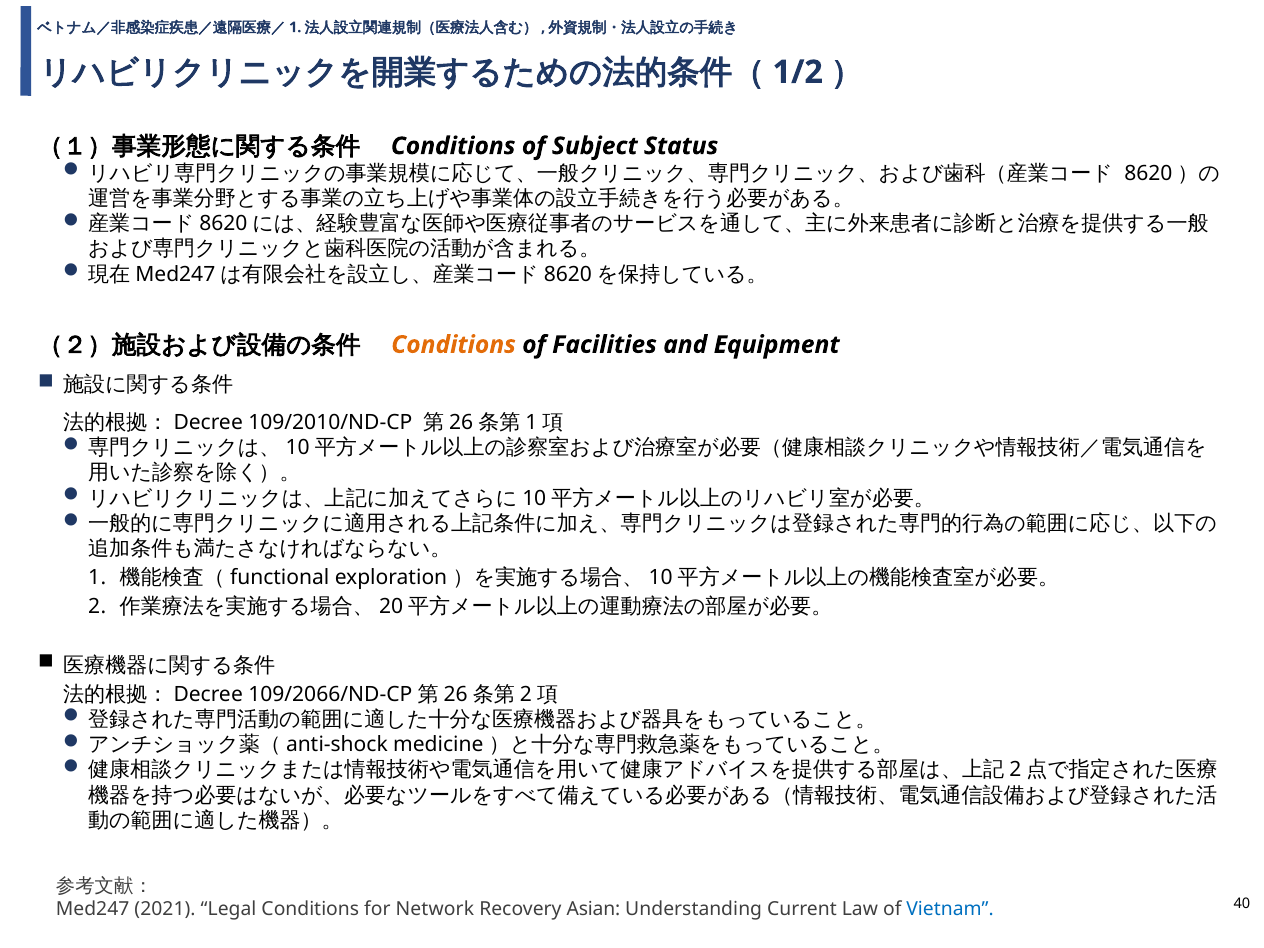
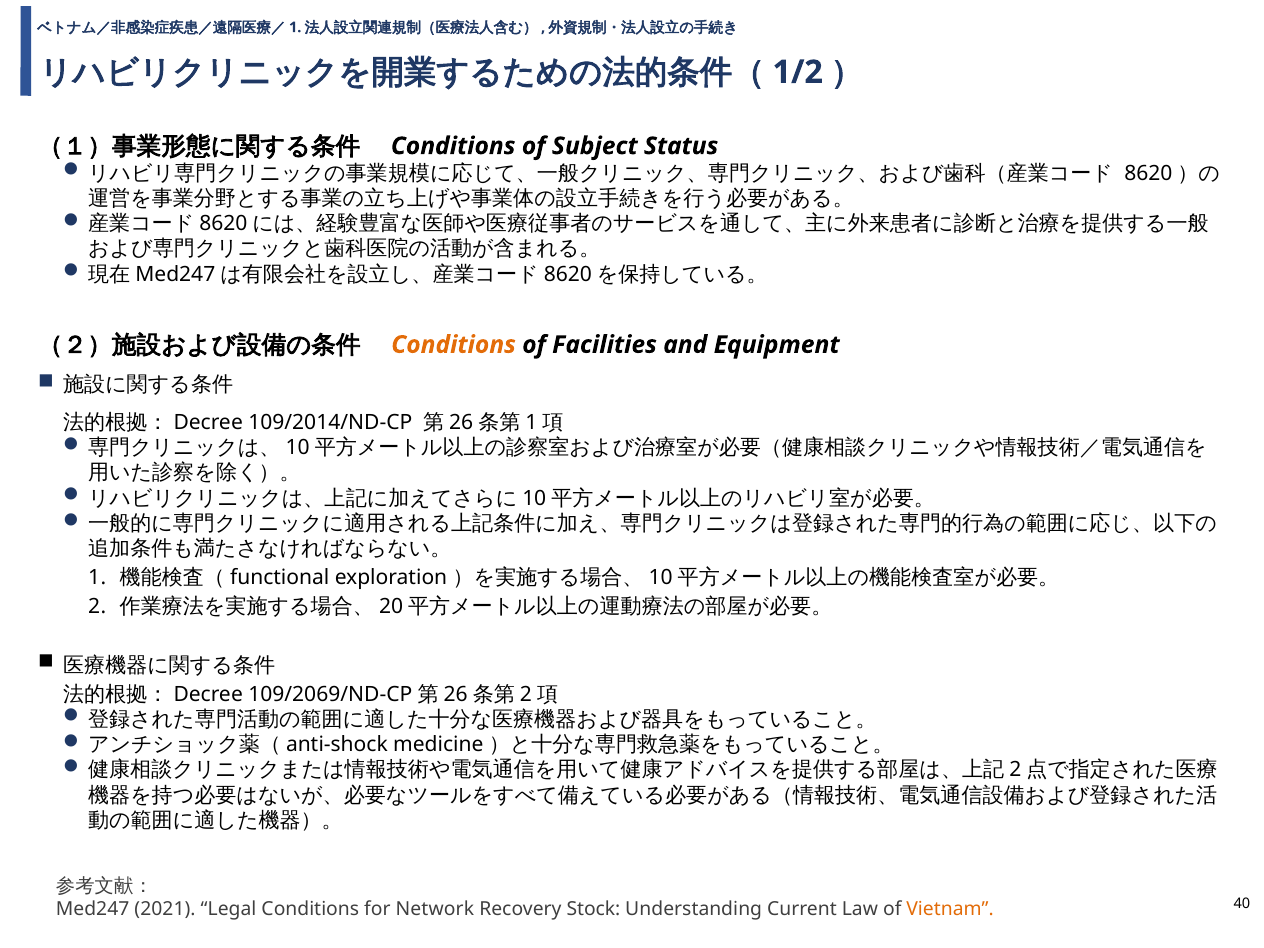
109/2010/ND-CP: 109/2010/ND-CP -> 109/2014/ND-CP (330, 422)
109/2066/ND-CP: 109/2066/ND-CP -> 109/2069/ND-CP (330, 694)
Asian: Asian -> Stock (593, 909)
Vietnam colour: blue -> orange (950, 909)
